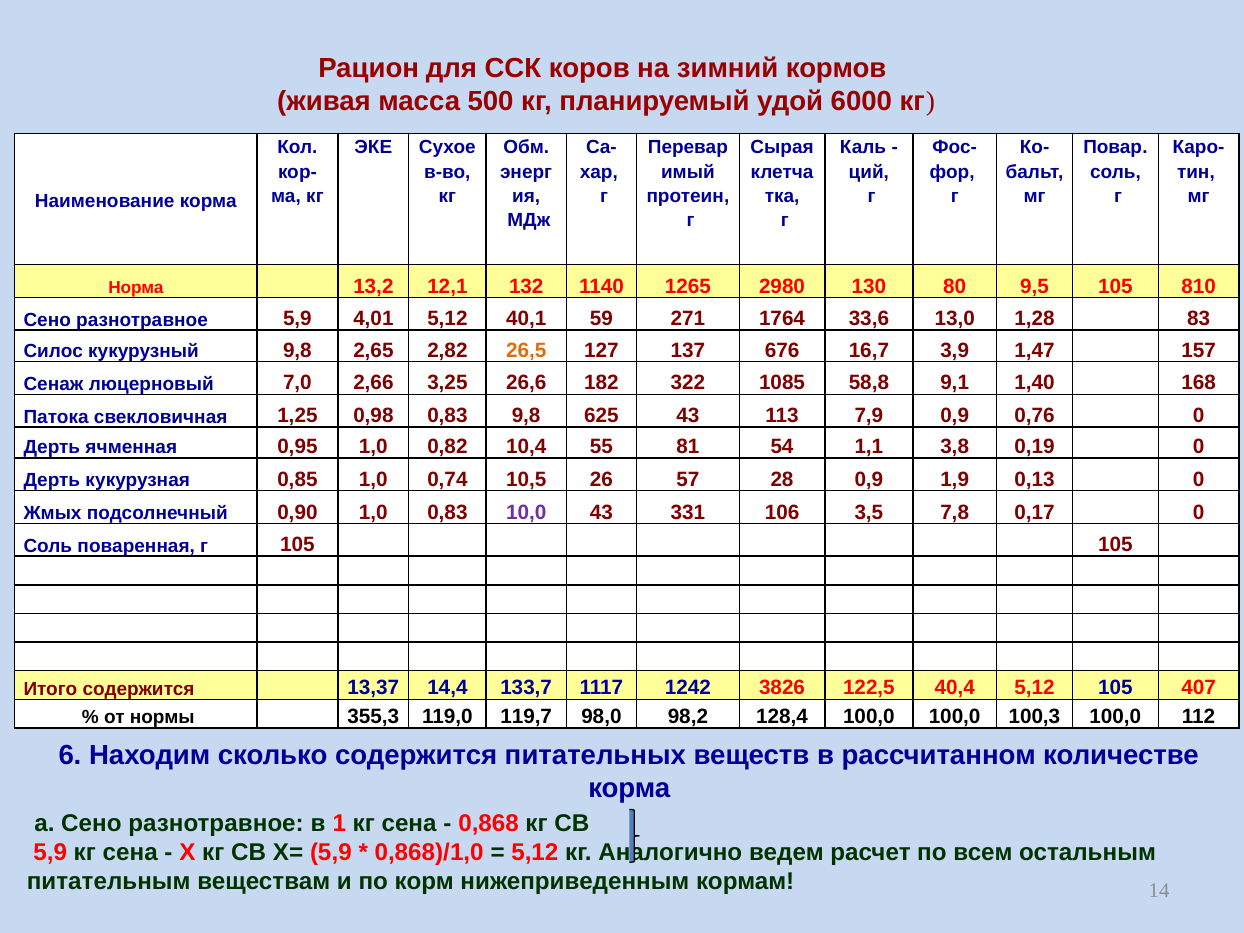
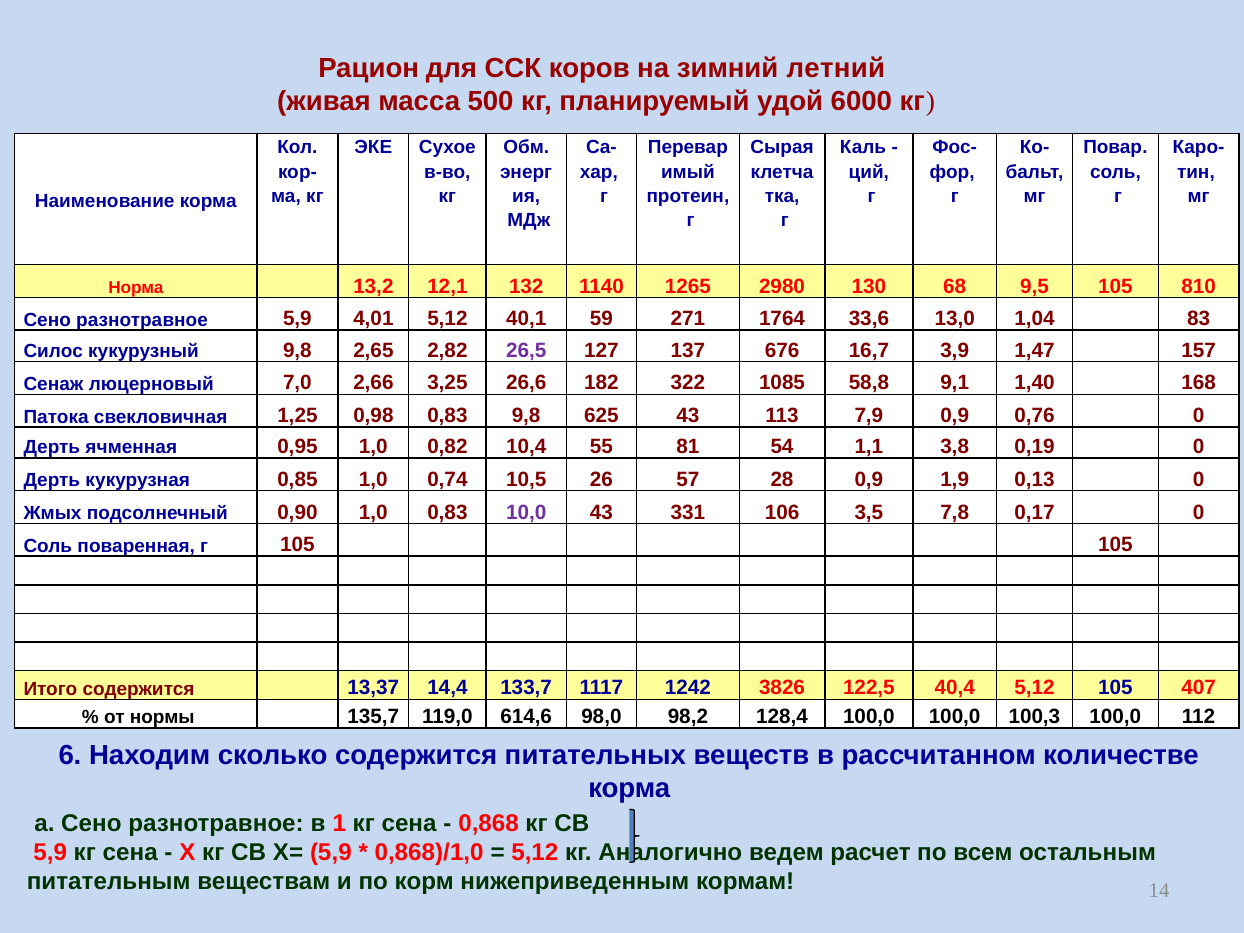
кормов: кормов -> летний (836, 69)
80: 80 -> 68 (955, 286)
1,28: 1,28 -> 1,04 (1035, 319)
26,5 colour: orange -> purple (526, 350)
355,3: 355,3 -> 135,7 (373, 717)
119,7: 119,7 -> 614,6 (526, 717)
